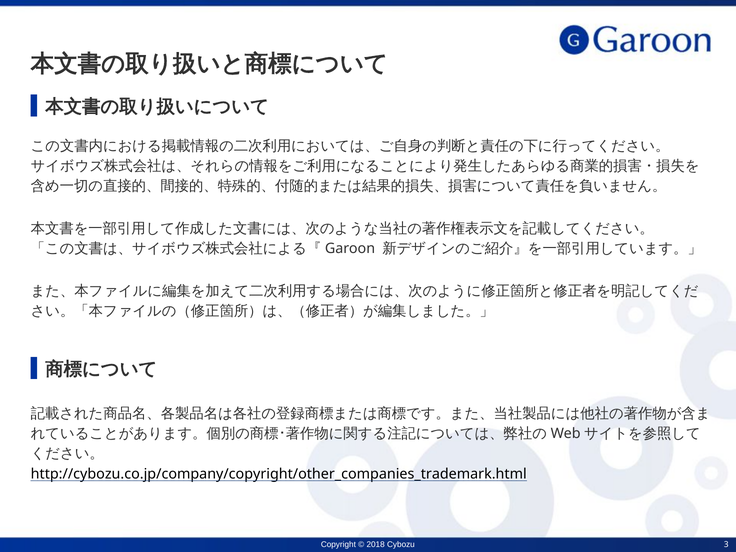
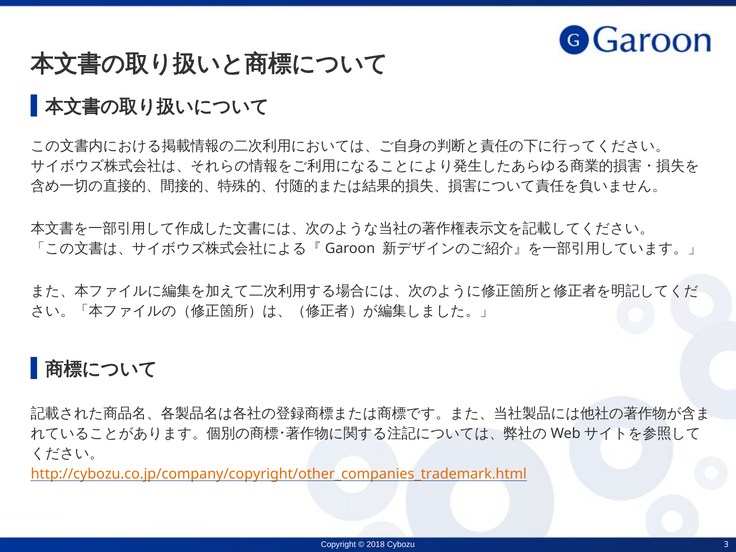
http://cybozu.co.jp/company/copyright/other_companies_trademark.html colour: black -> orange (279, 474)
